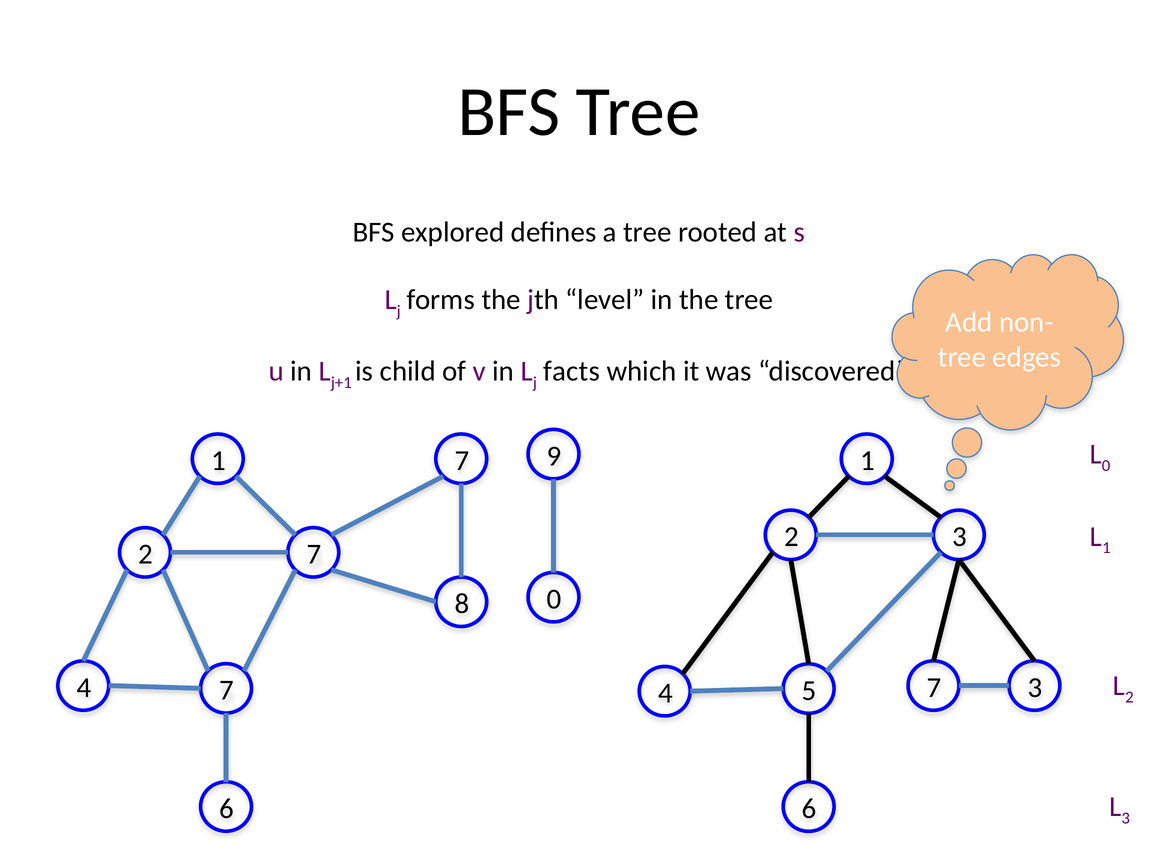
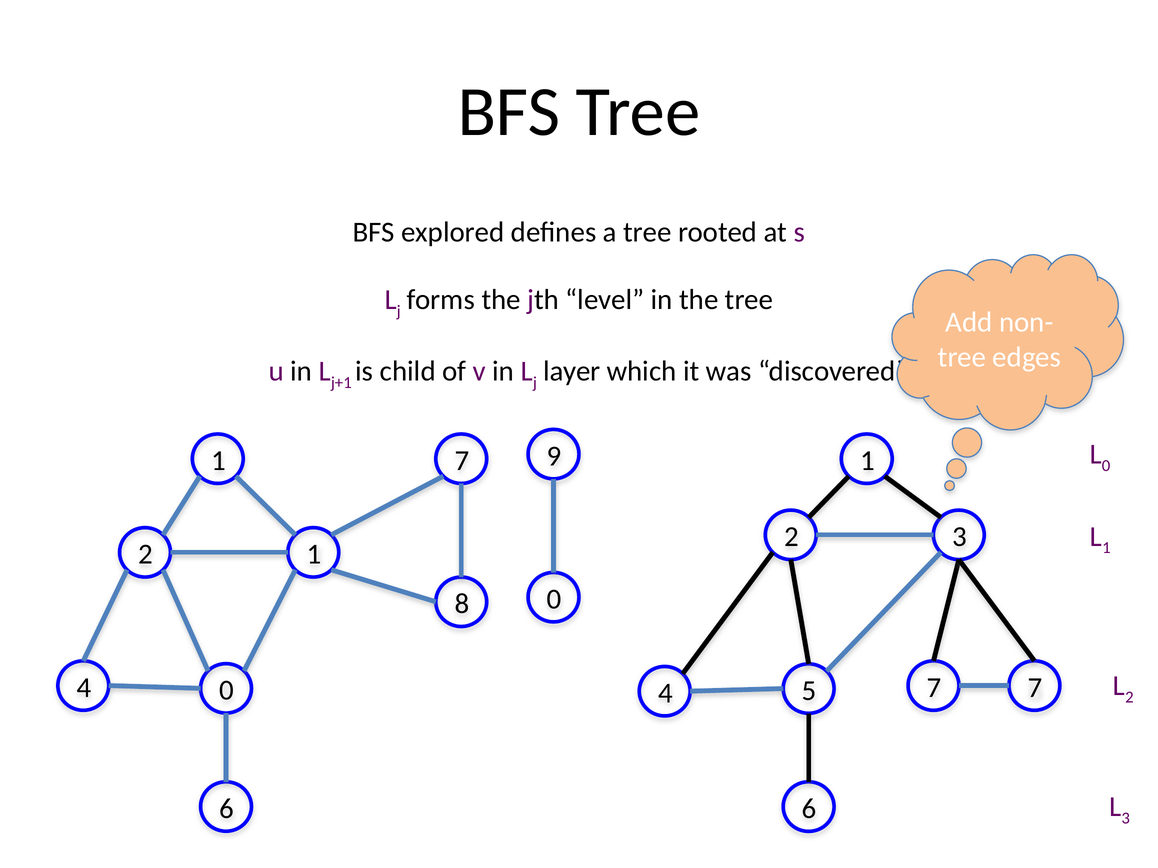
facts: facts -> layer (572, 371)
2 7: 7 -> 1 (314, 555)
4 7: 7 -> 0 (227, 691)
3: 3 -> 7 (1035, 688)
